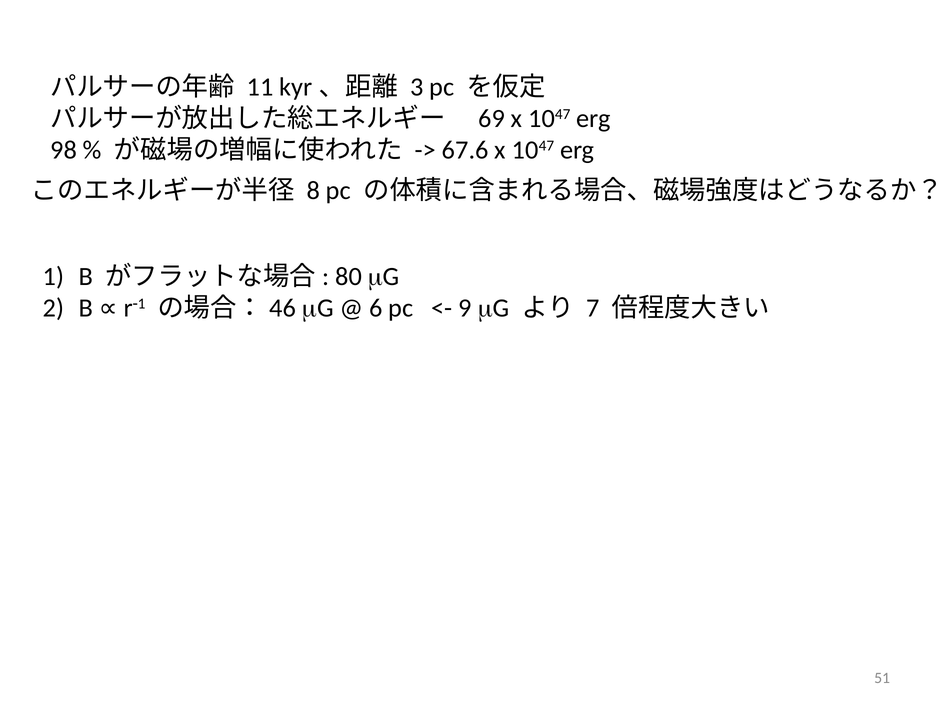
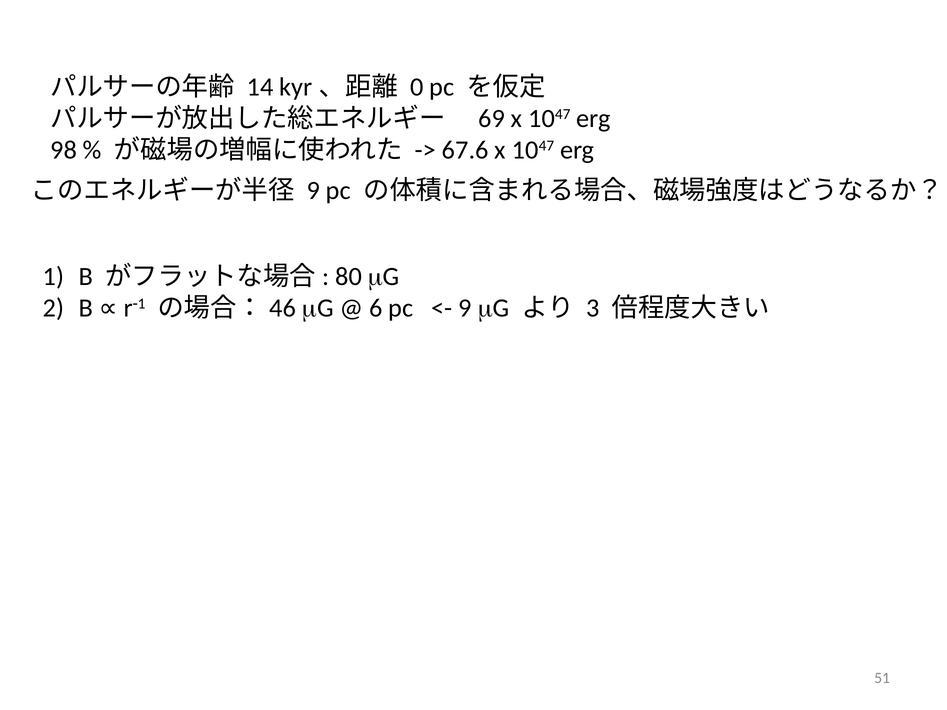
11: 11 -> 14 (260, 87)
3: 3 -> 0 (417, 87)
8: 8 -> 9 (313, 190)
7: 7 -> 3 (593, 308)
